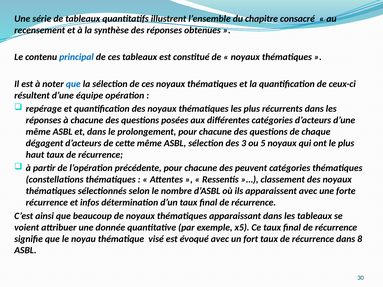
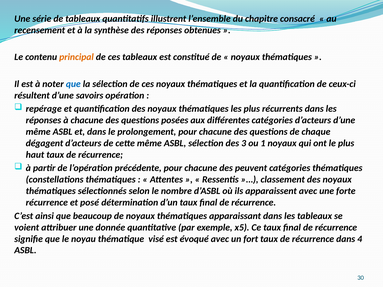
principal colour: blue -> orange (76, 57)
équipe: équipe -> savoirs (90, 95)
5: 5 -> 1 (263, 143)
infos: infos -> posé (90, 203)
8: 8 -> 4 (360, 239)
